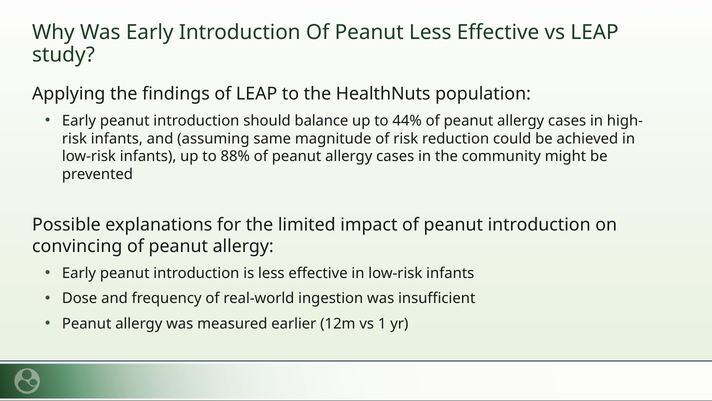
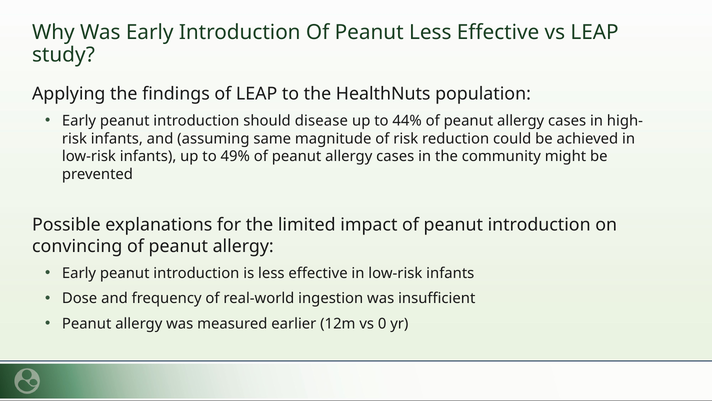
balance: balance -> disease (321, 121)
88%: 88% -> 49% (235, 156)
1: 1 -> 0 (382, 323)
